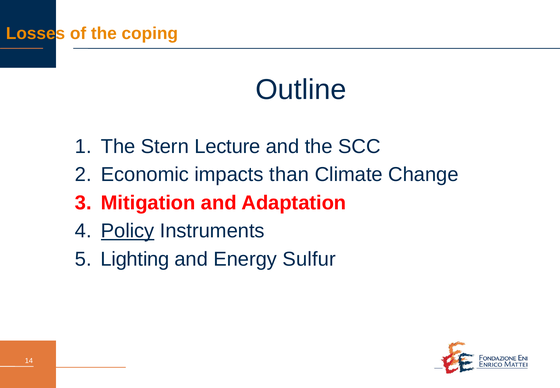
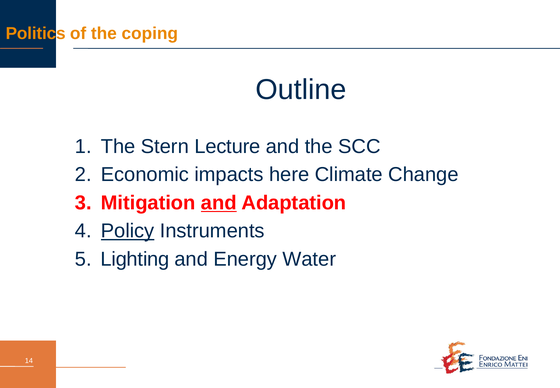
Losses: Losses -> Politics (36, 33)
than: than -> here (289, 174)
and underline: none -> present (219, 203)
Sulfur: Sulfur -> Water (309, 259)
